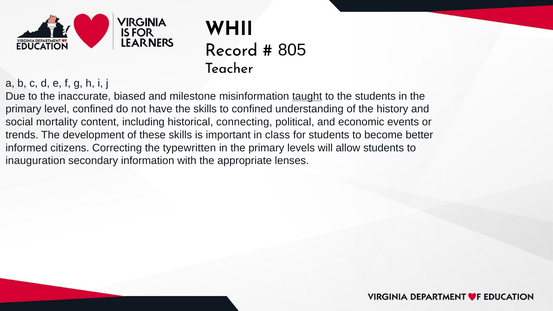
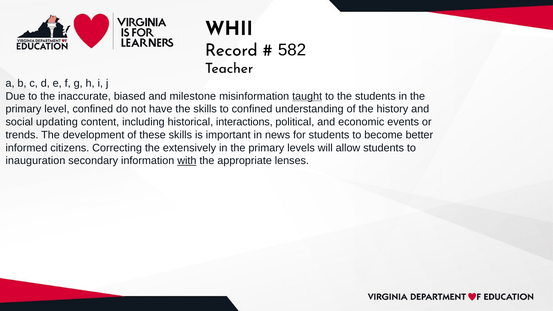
805: 805 -> 582 (292, 50)
mortality: mortality -> updating (57, 122)
connecting: connecting -> interactions (244, 122)
class: class -> news (278, 135)
typewritten: typewritten -> extensively (189, 148)
with underline: none -> present (187, 161)
